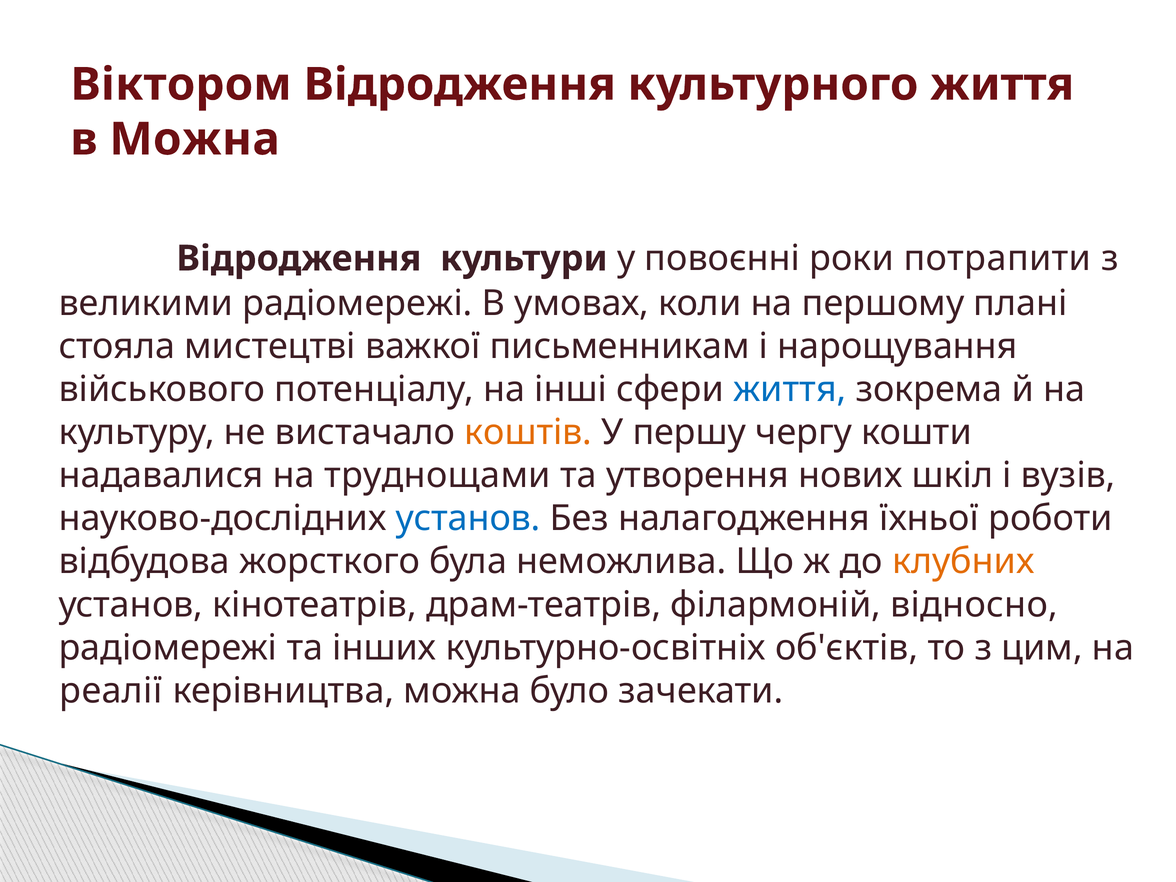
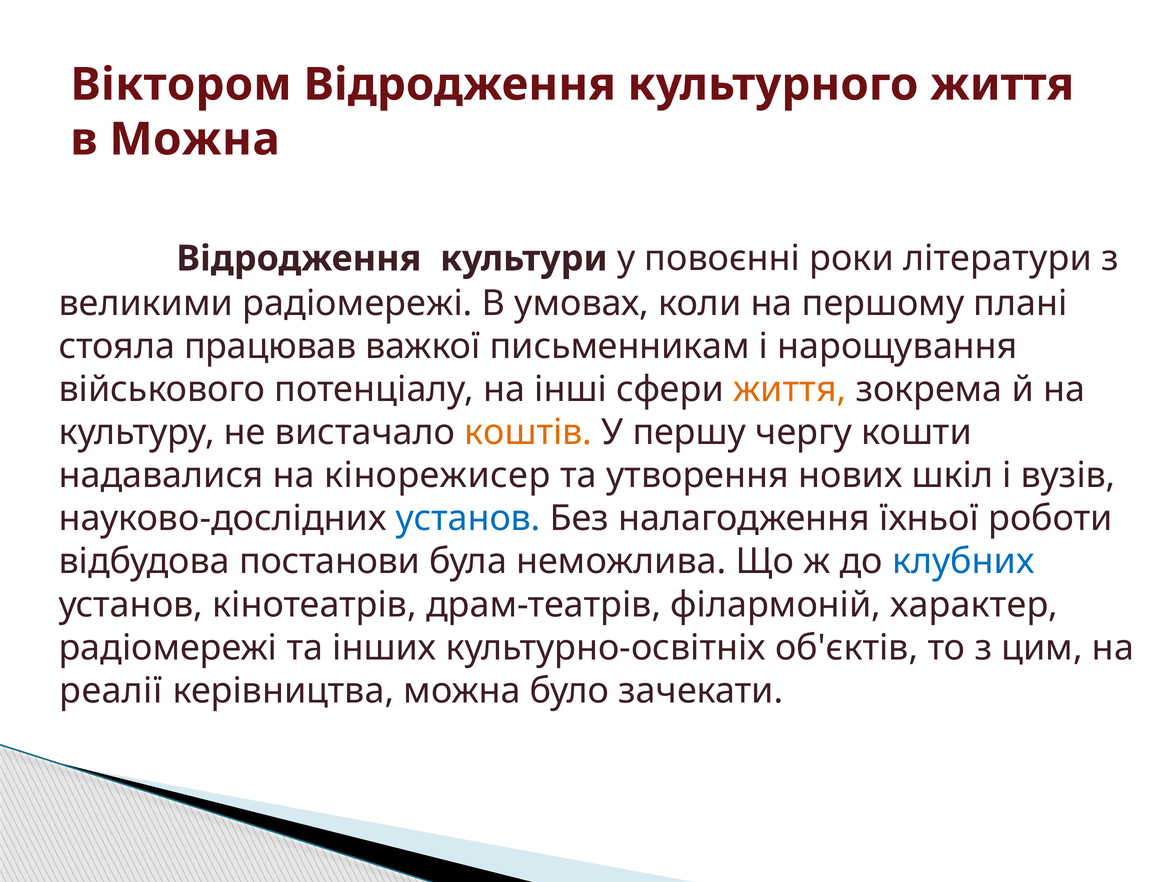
потрапити: потрапити -> літератури (998, 259)
мистецтві: мистецтві -> працював (270, 346)
життя colour: blue -> orange (790, 389)
труднощами: труднощами -> кінорежисер (437, 475)
жорсткого: жорсткого -> постанови (330, 562)
клубних colour: orange -> blue (963, 562)
відносно: відносно -> характер (974, 605)
